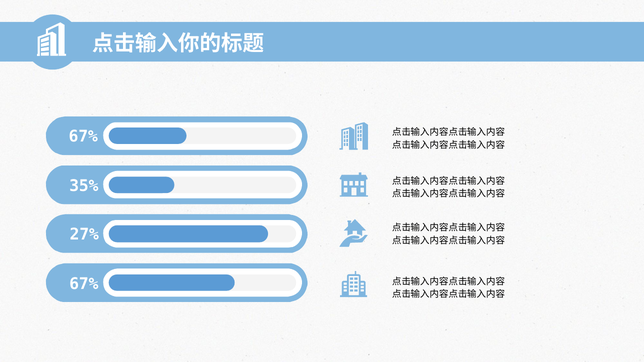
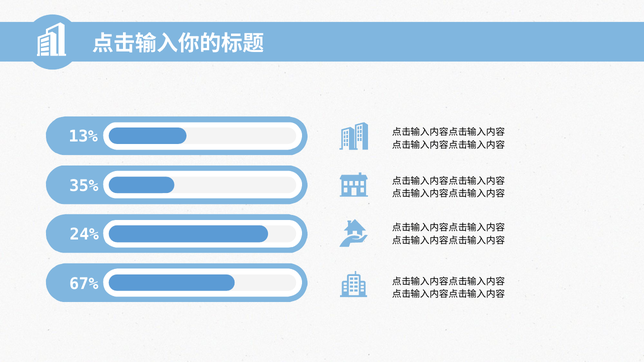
67%: 67% -> 13% (83, 136)
27%: 27% -> 24% (84, 235)
